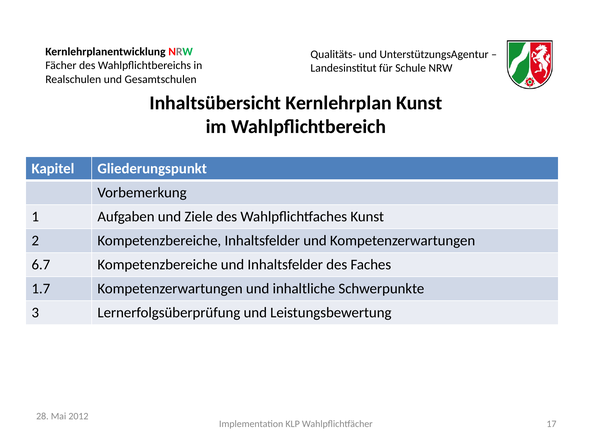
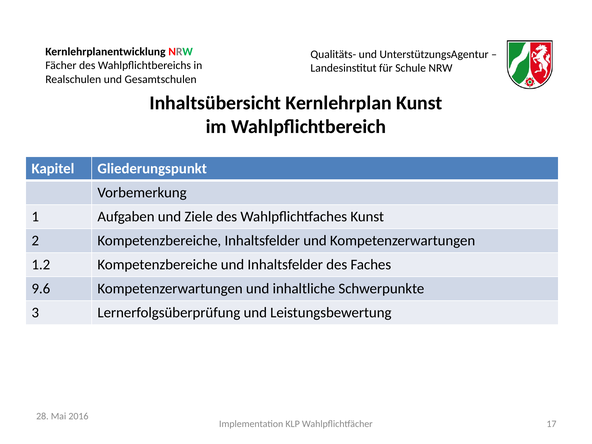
6.7: 6.7 -> 1.2 (41, 265)
1.7: 1.7 -> 9.6 (41, 289)
2012: 2012 -> 2016 (78, 416)
